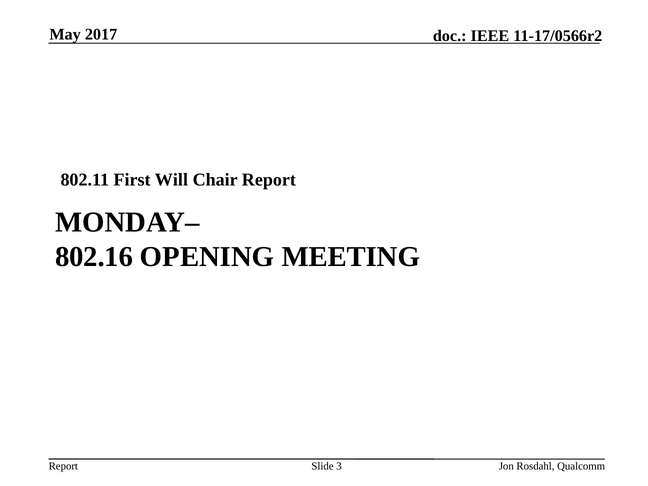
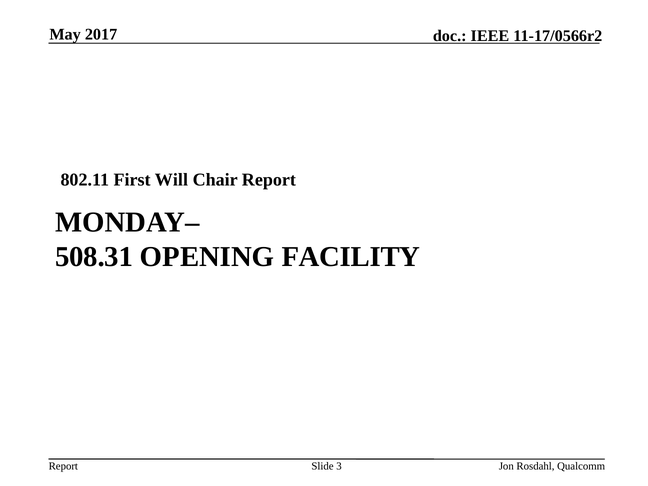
802.16: 802.16 -> 508.31 (94, 257)
MEETING: MEETING -> FACILITY (351, 257)
